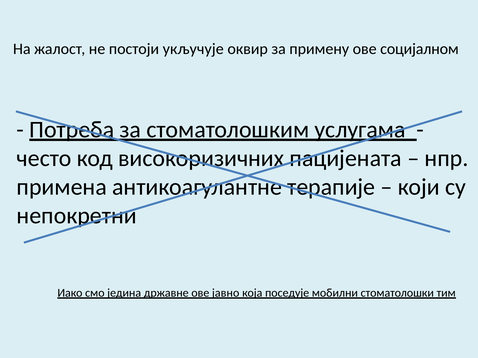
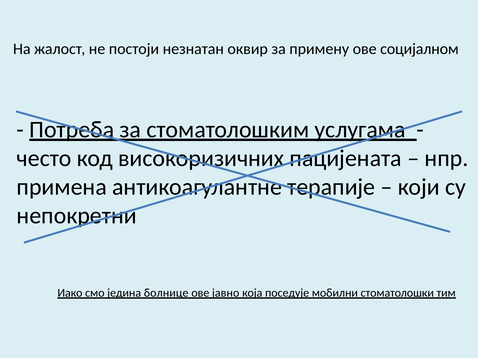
укључује: укључује -> незнатан (193, 49)
државне: државне -> болнице (166, 293)
